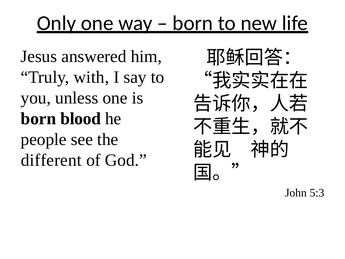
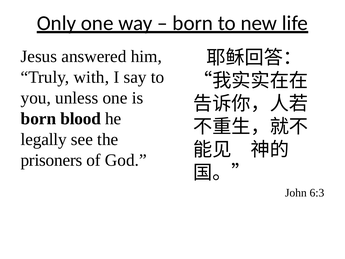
people: people -> legally (44, 139)
different: different -> prisoners (51, 160)
5:3: 5:3 -> 6:3 (317, 193)
